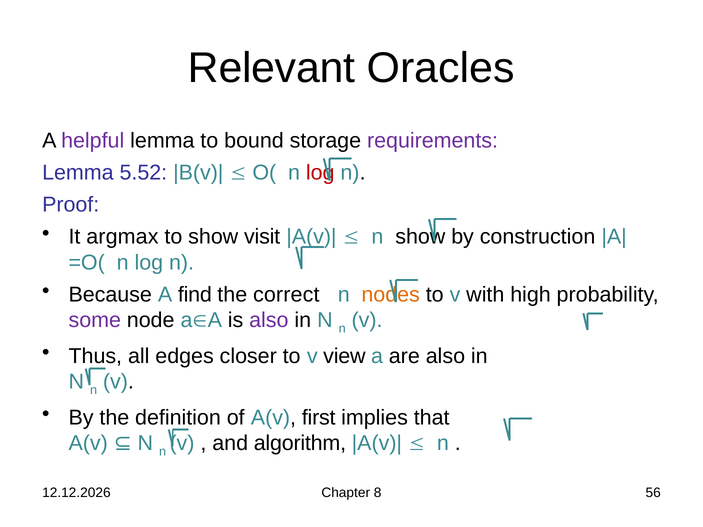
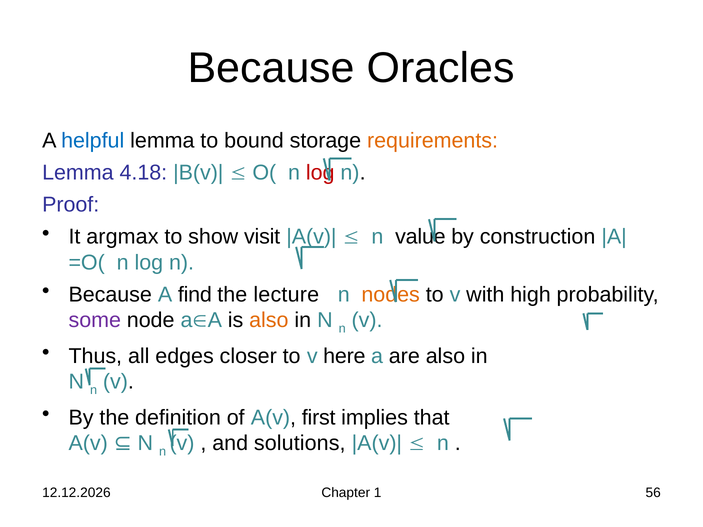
Relevant: Relevant -> Because (271, 68)
helpful colour: purple -> blue (93, 141)
requirements colour: purple -> orange (433, 141)
5.52: 5.52 -> 4.18 (143, 173)
n show: show -> value (420, 237)
correct: correct -> lecture (286, 295)
also colour: purple -> orange (269, 321)
view: view -> here (344, 356)
algorithm: algorithm -> solutions (300, 444)
8: 8 -> 1 (378, 493)
